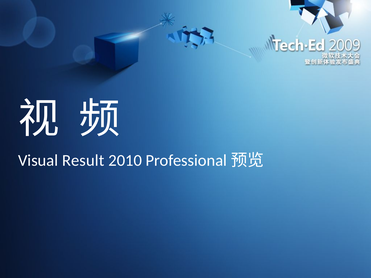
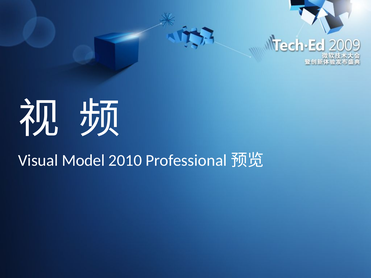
Result: Result -> Model (83, 161)
